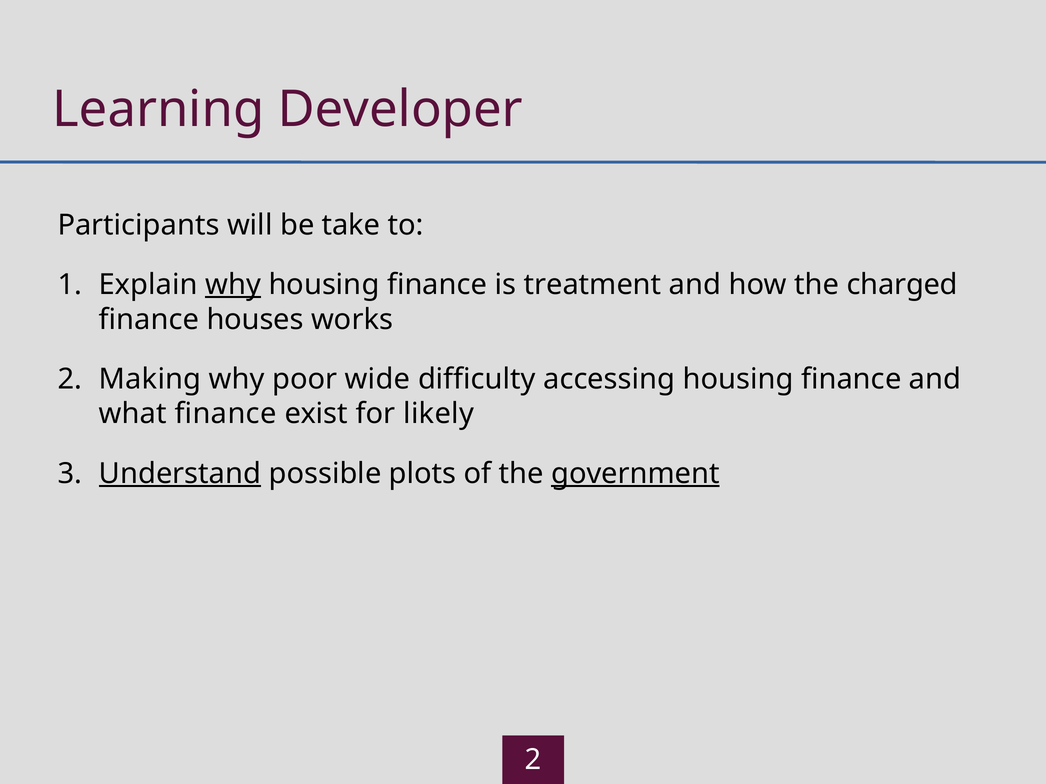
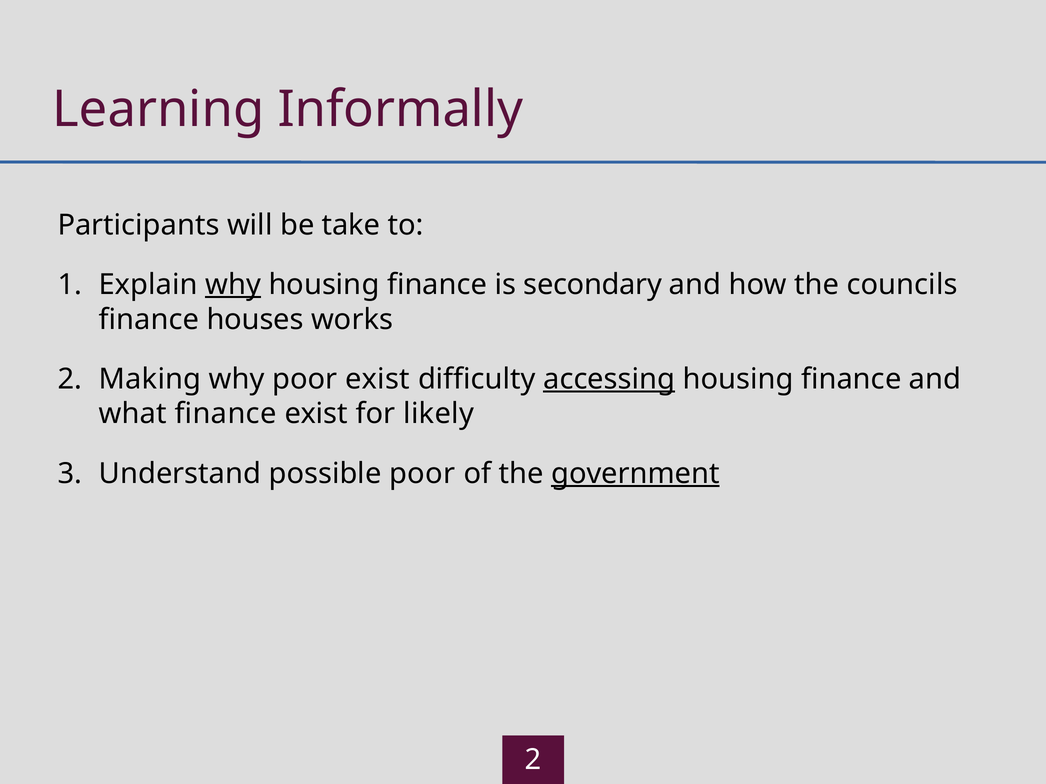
Developer: Developer -> Informally (400, 110)
treatment: treatment -> secondary (593, 285)
charged: charged -> councils (902, 285)
poor wide: wide -> exist (377, 379)
accessing underline: none -> present (609, 379)
Understand underline: present -> none (180, 474)
possible plots: plots -> poor (422, 474)
